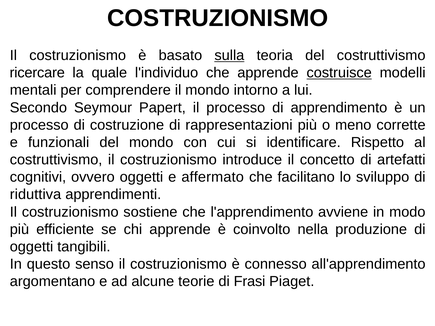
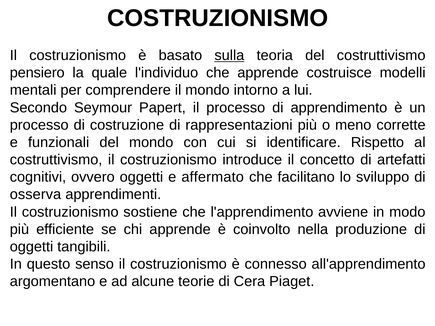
ricercare: ricercare -> pensiero (37, 73)
costruisce underline: present -> none (339, 73)
riduttiva: riduttiva -> osserva (35, 195)
Frasi: Frasi -> Cera (249, 282)
